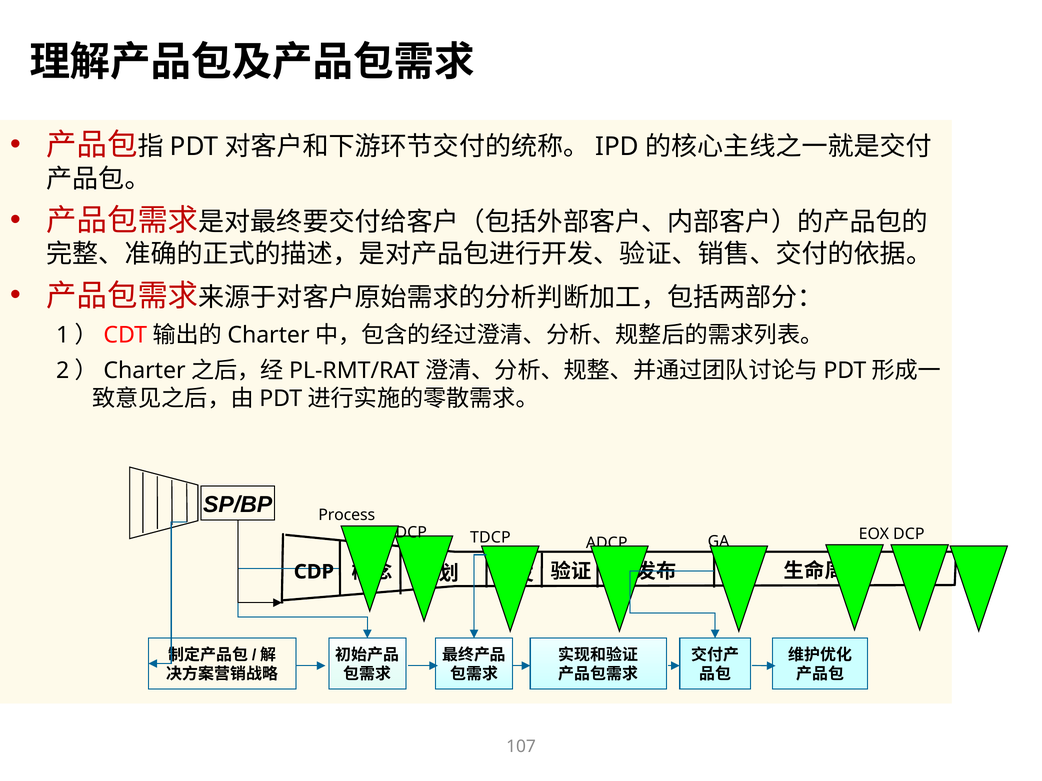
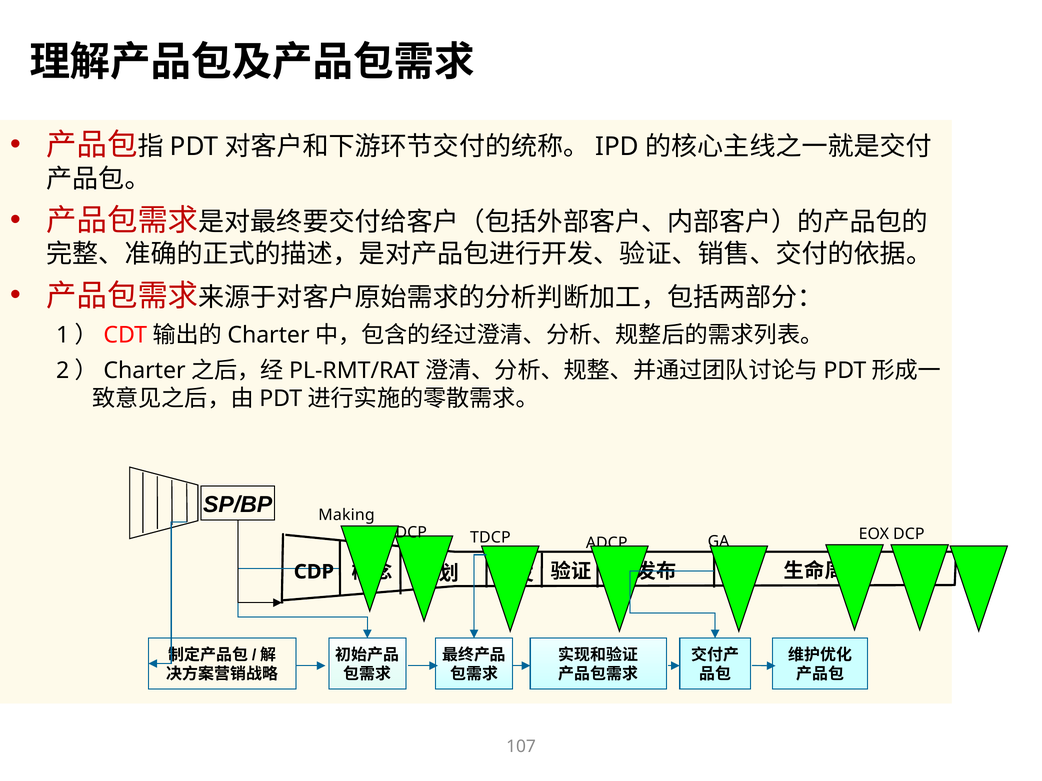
Process: Process -> Making (347, 515)
